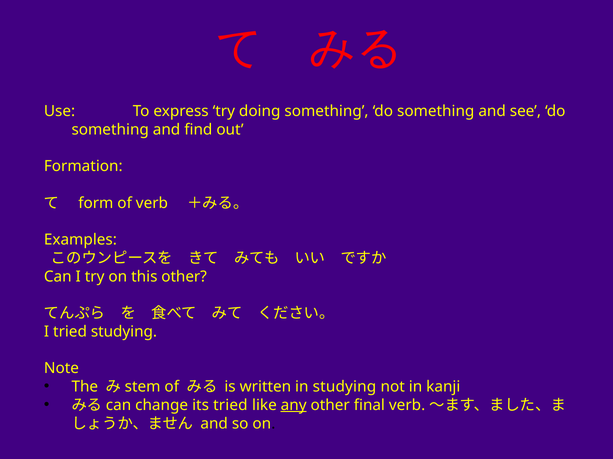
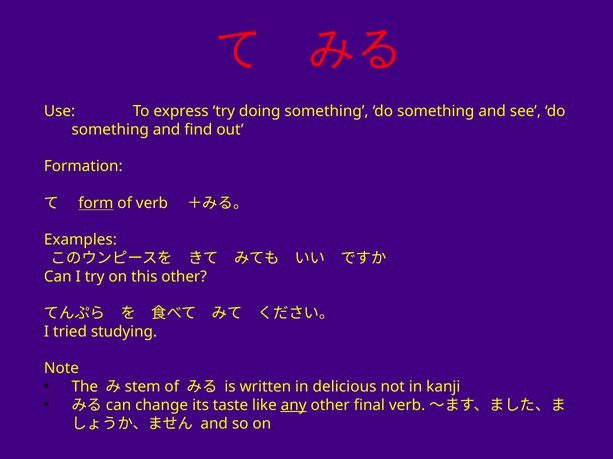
form underline: none -> present (96, 203)
in studying: studying -> delicious (345, 387)
its tried: tried -> taste (231, 406)
